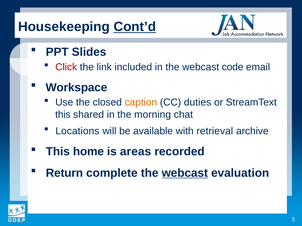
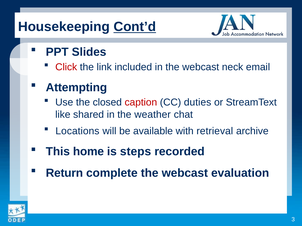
code: code -> neck (233, 67)
Workspace: Workspace -> Attempting (76, 88)
caption colour: orange -> red (141, 103)
this: this -> like (63, 115)
morning: morning -> weather (153, 115)
areas: areas -> steps (136, 152)
webcast underline: present -> none (185, 173)
